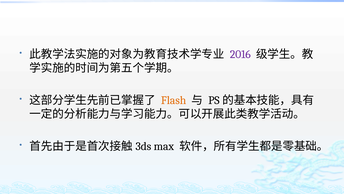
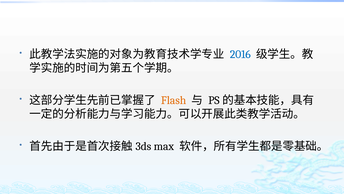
2016 colour: purple -> blue (240, 54)
